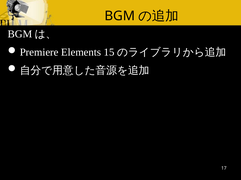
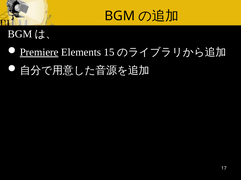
Premiere underline: none -> present (39, 52)
